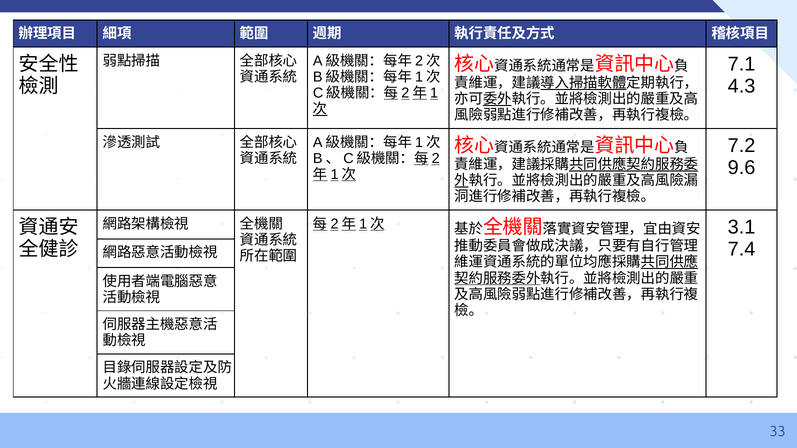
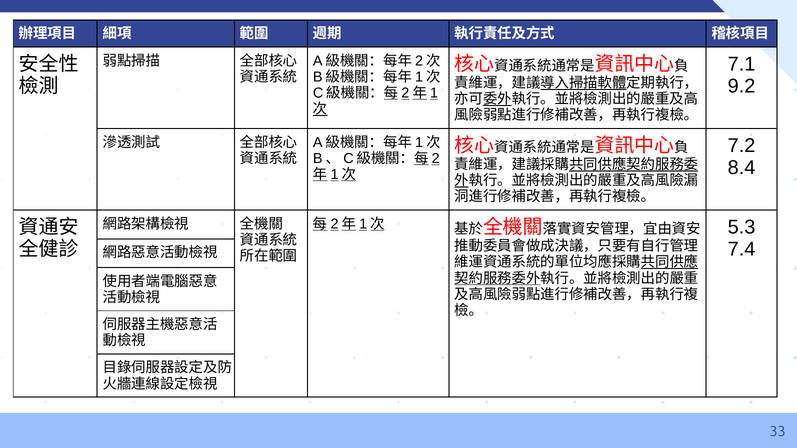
4.3: 4.3 -> 9.2 (742, 86)
9.6: 9.6 -> 8.4 (742, 168)
3.1: 3.1 -> 5.3 (742, 227)
